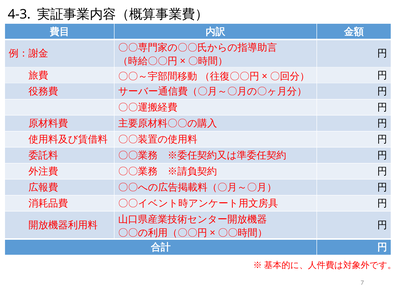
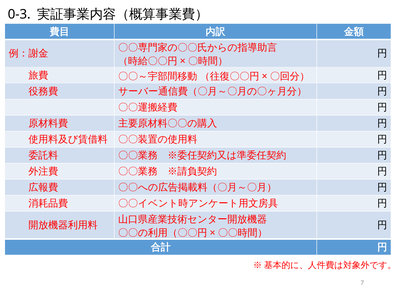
4-3: 4-3 -> 0-3 (19, 14)
